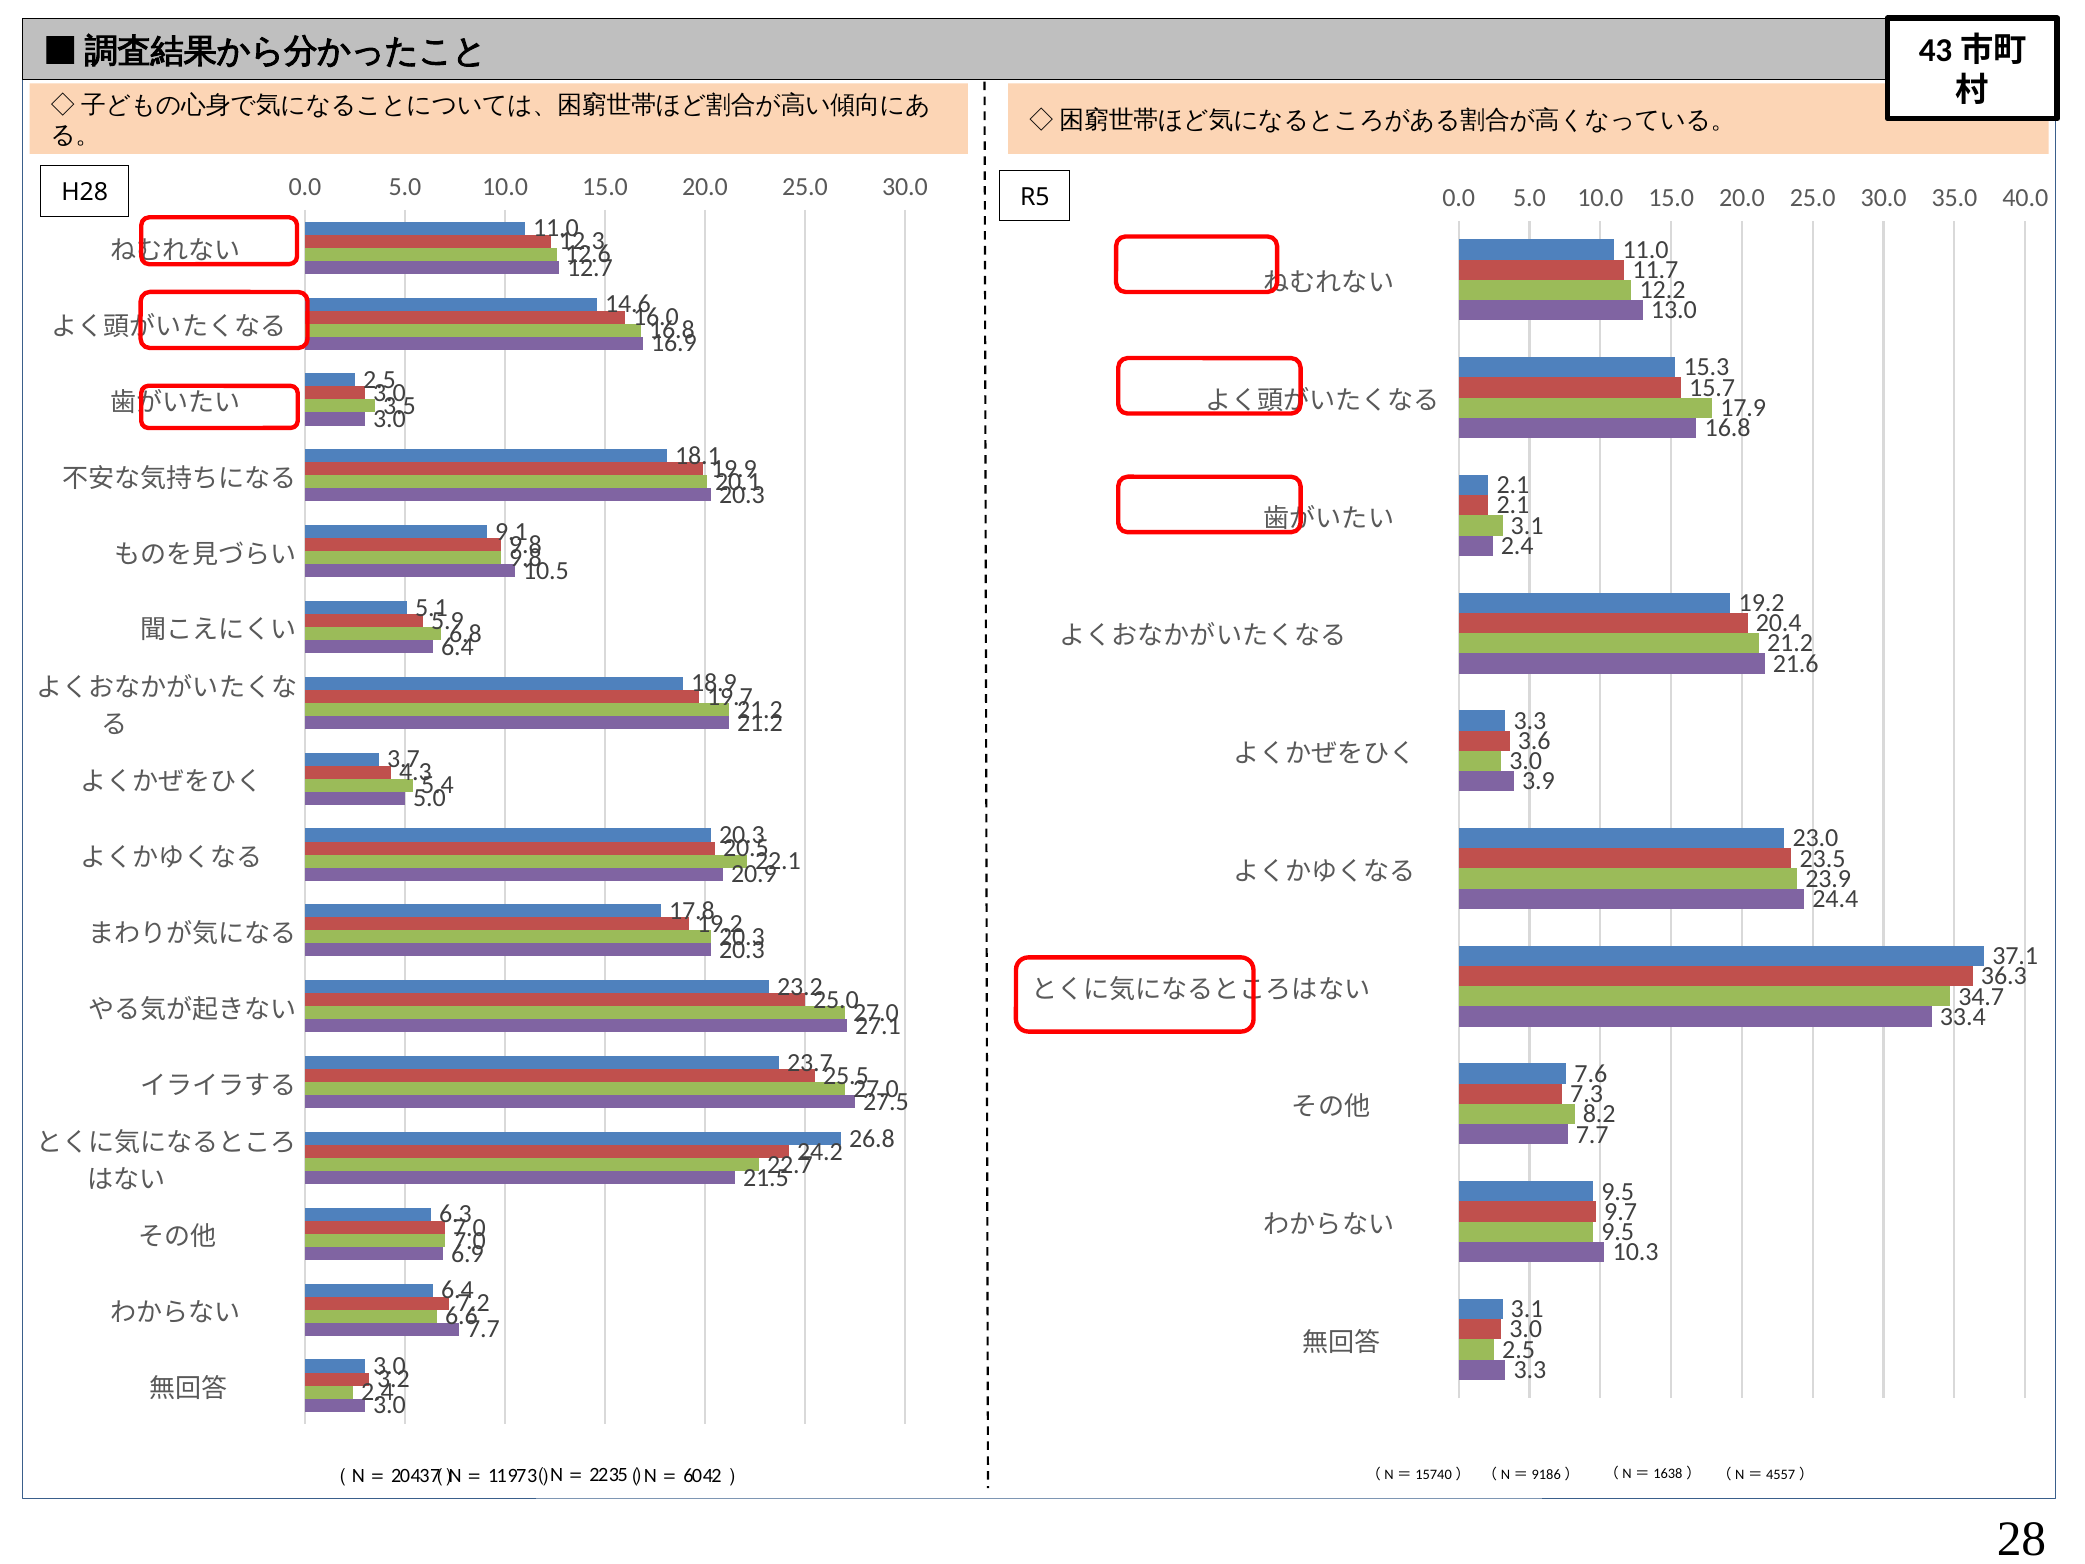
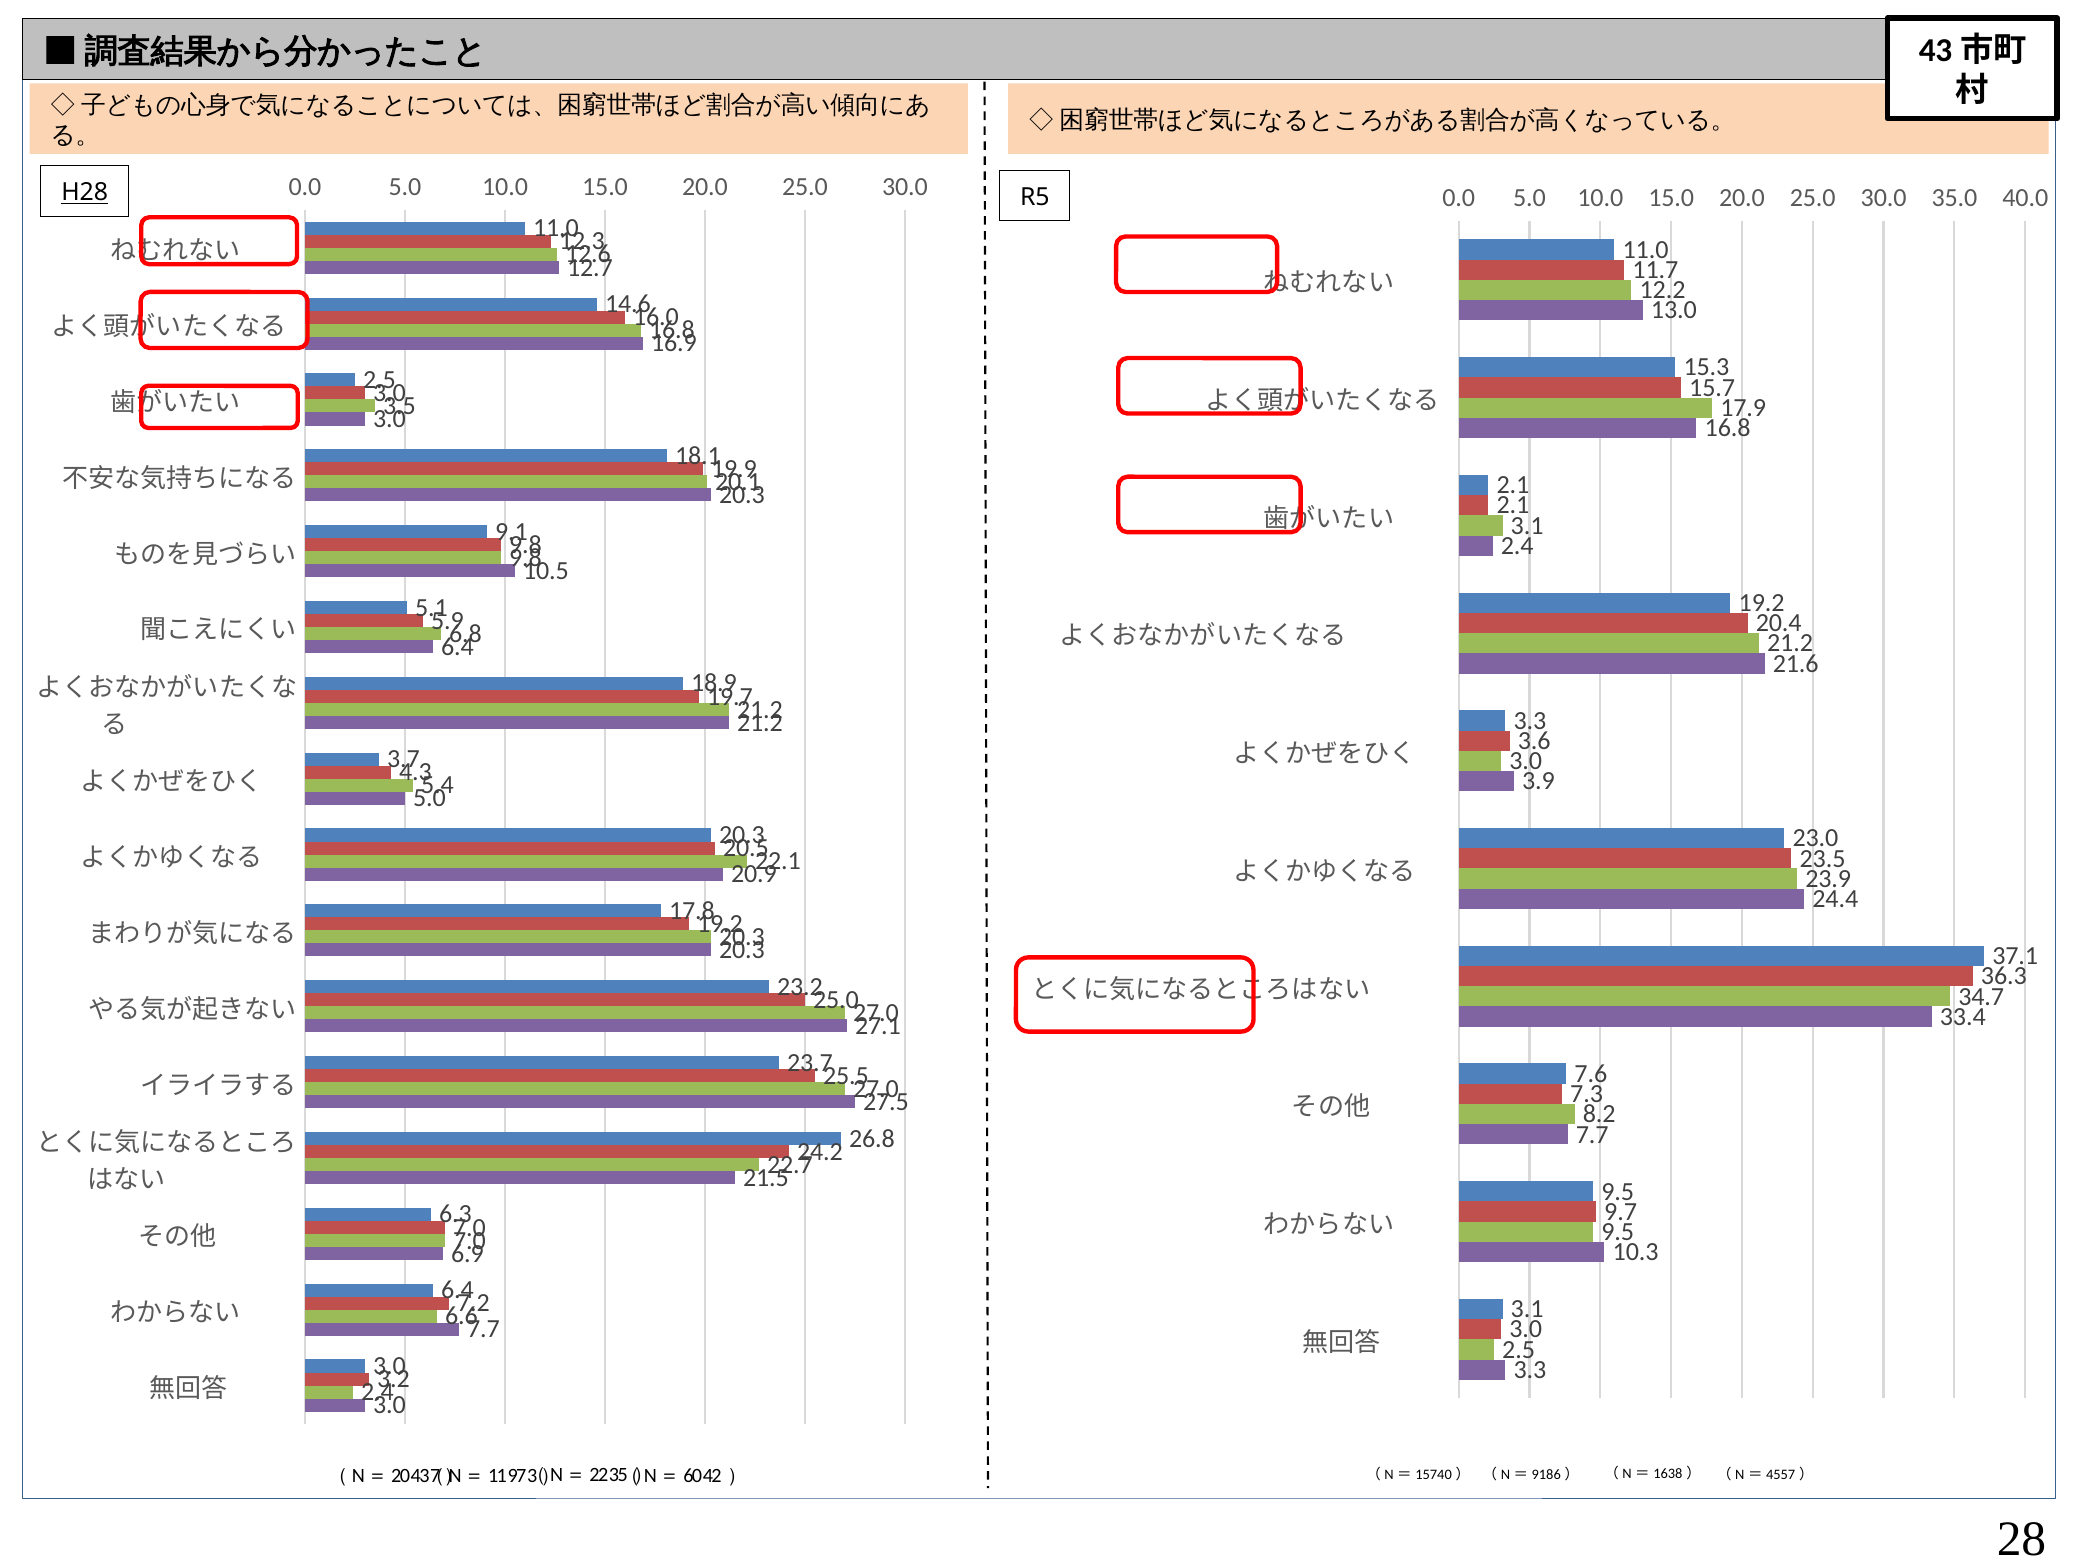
H28 underline: none -> present (85, 193)
